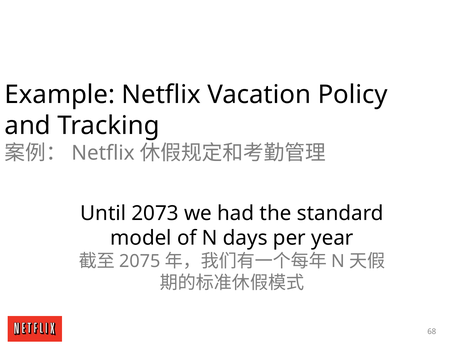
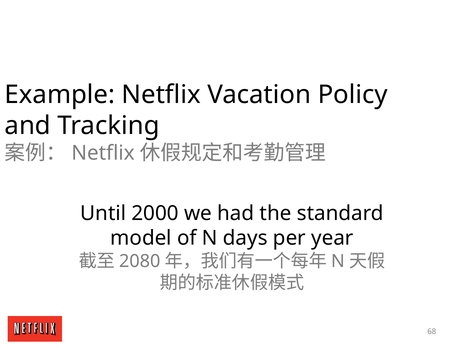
2073: 2073 -> 2000 (155, 213)
2075: 2075 -> 2080 (140, 261)
